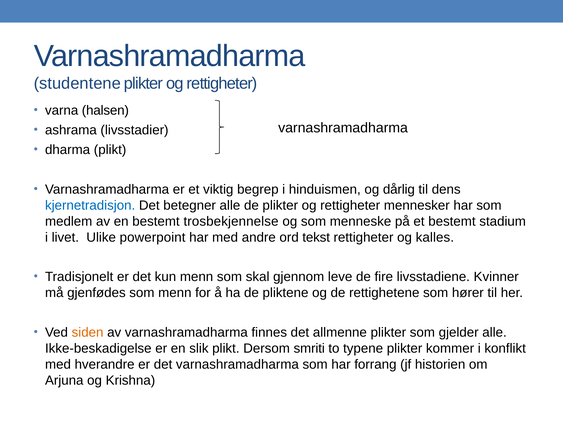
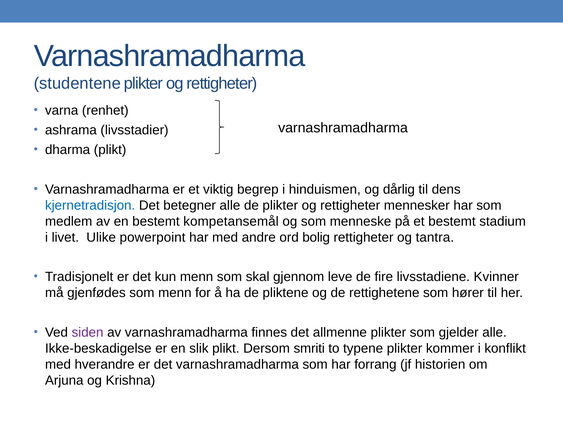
halsen: halsen -> renhet (105, 110)
trosbekjennelse: trosbekjennelse -> kompetansemål (231, 221)
tekst: tekst -> bolig (316, 237)
kalles: kalles -> tantra (435, 237)
siden colour: orange -> purple (88, 332)
